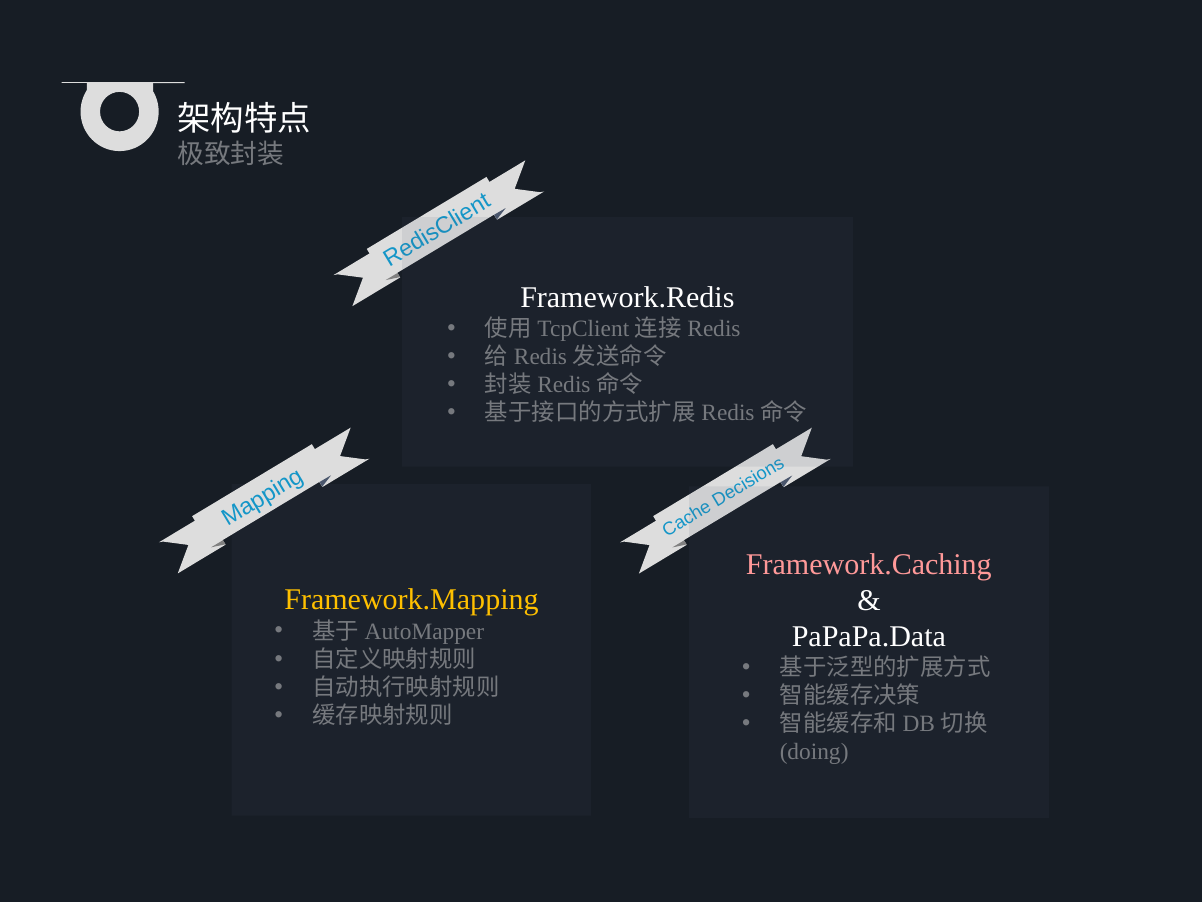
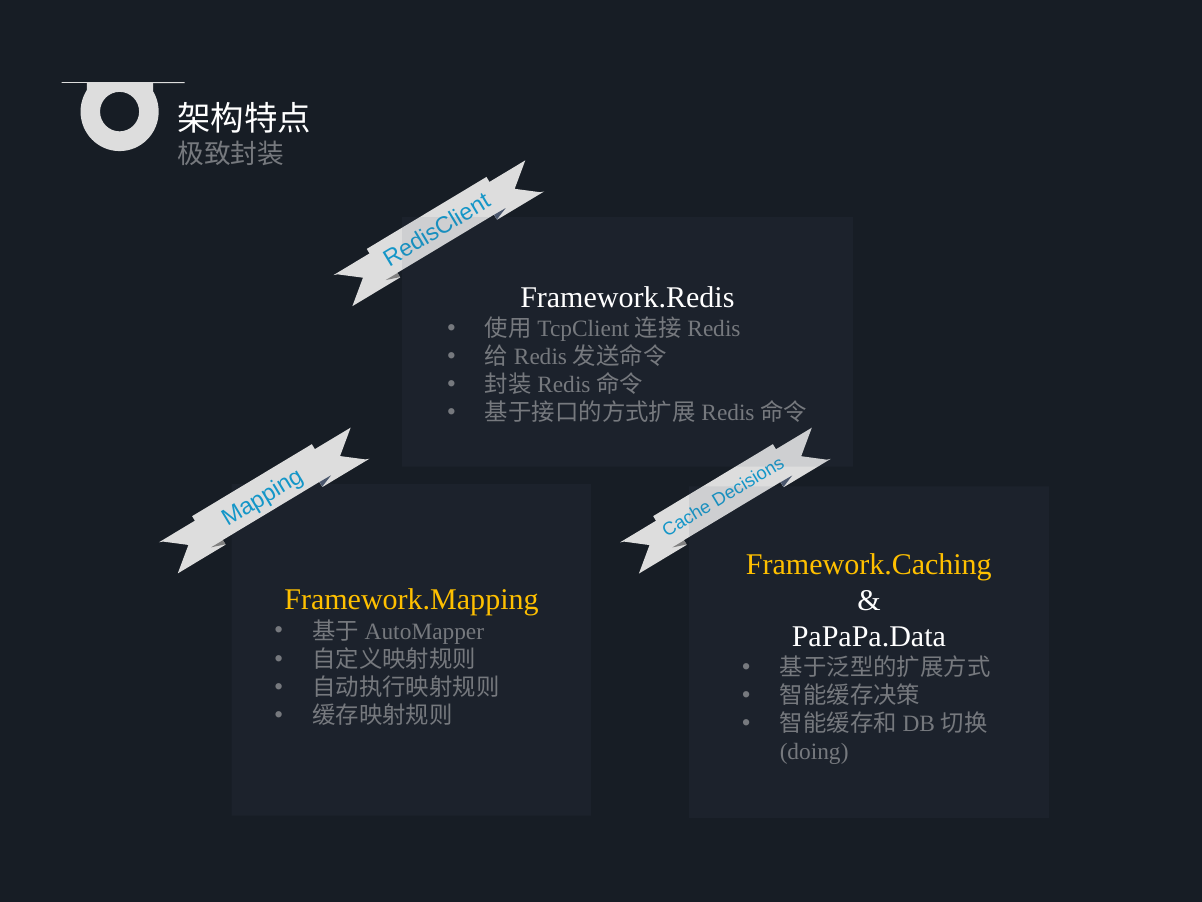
Framework.Caching colour: pink -> yellow (869, 564)
